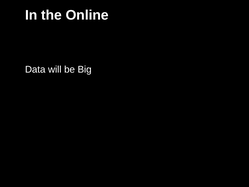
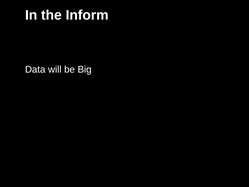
Online: Online -> Inform (87, 15)
